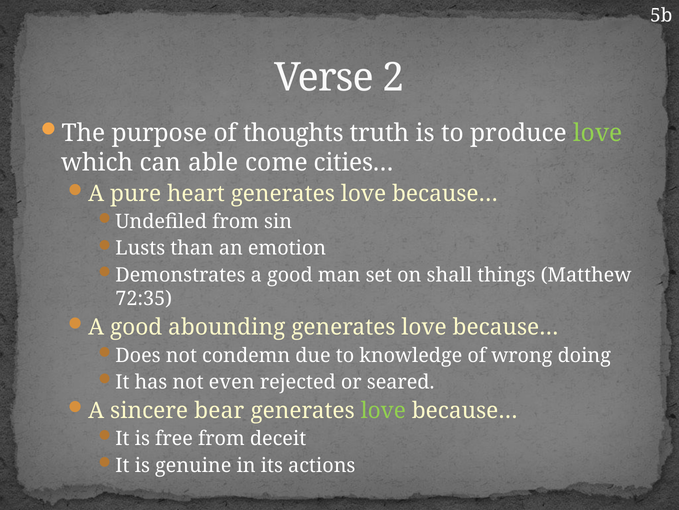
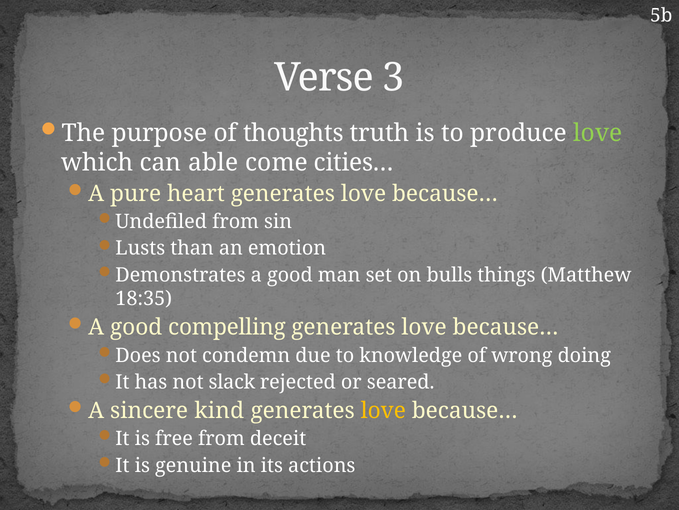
2: 2 -> 3 (393, 77)
shall: shall -> bulls (449, 275)
72:35: 72:35 -> 18:35 (144, 298)
abounding: abounding -> compelling (227, 327)
even: even -> slack (232, 382)
bear: bear -> kind (219, 410)
love colour: light green -> yellow (383, 410)
